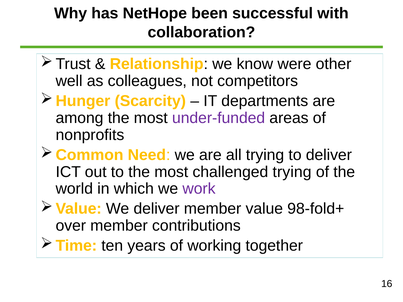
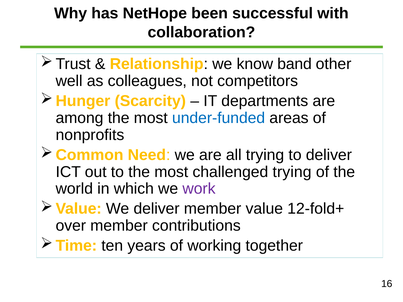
were: were -> band (295, 64)
under-funded colour: purple -> blue (219, 118)
98-fold+: 98-fold+ -> 12-fold+ (316, 209)
